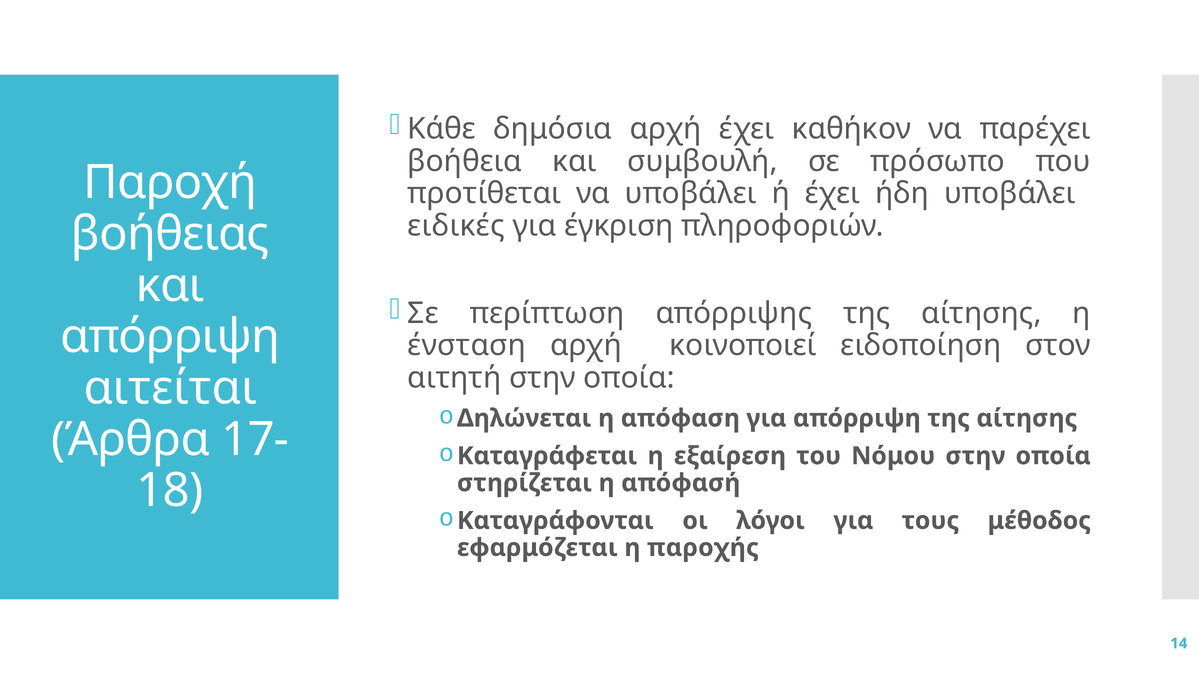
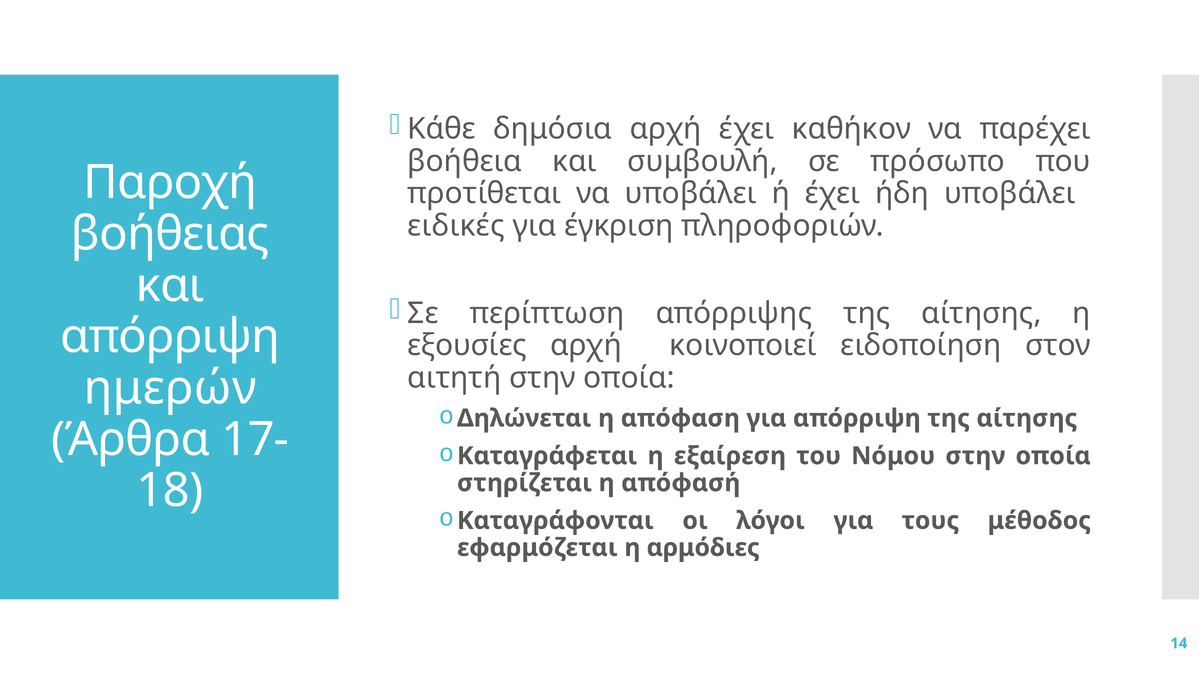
ένσταση: ένσταση -> εξουσίες (467, 345)
αιτείται: αιτείται -> ημερών (170, 388)
παροχής: παροχής -> αρμόδιες (703, 547)
